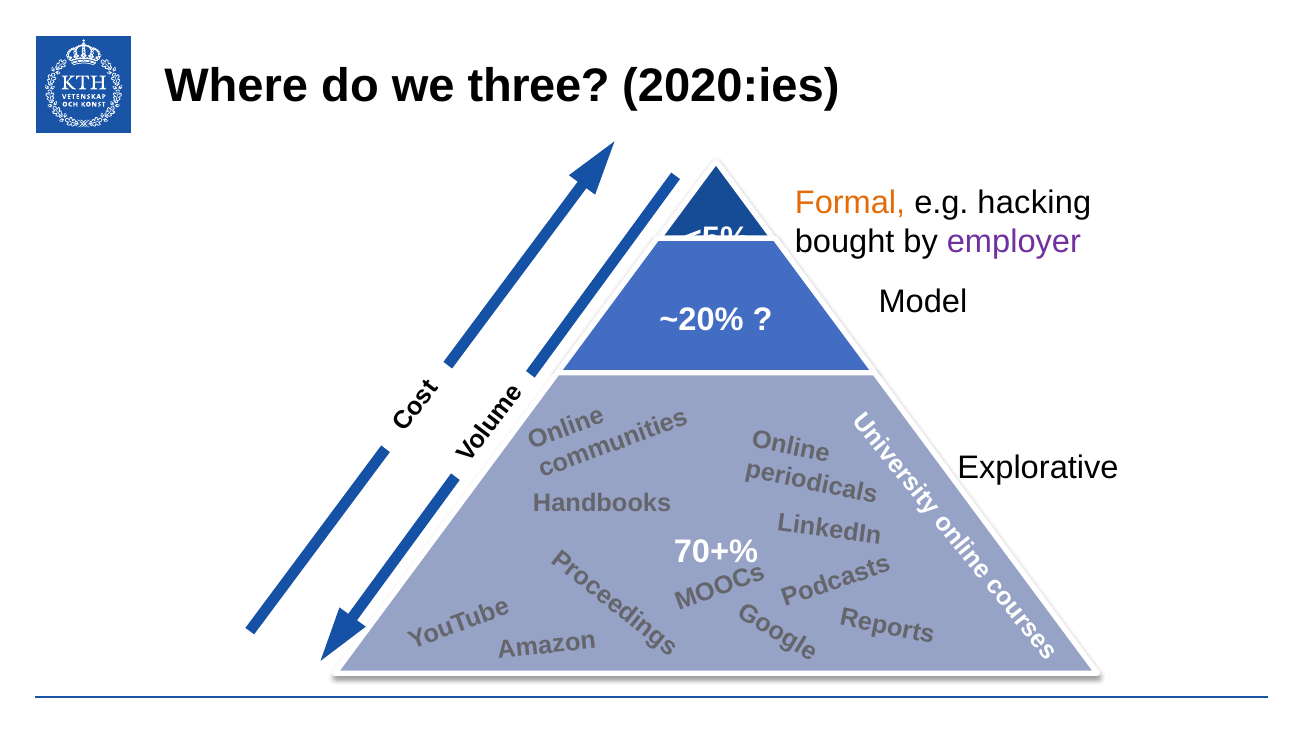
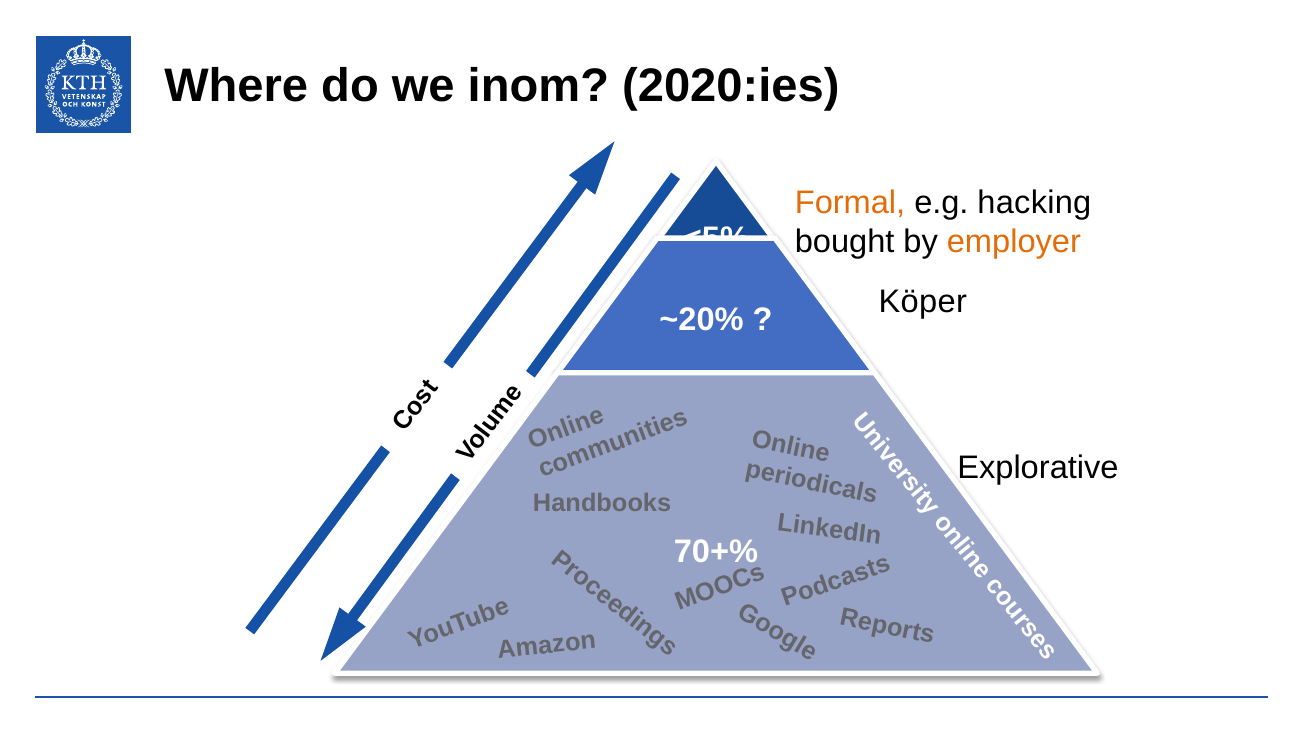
three: three -> inom (538, 86)
employer colour: purple -> orange (1014, 242)
Model: Model -> Köper (923, 302)
